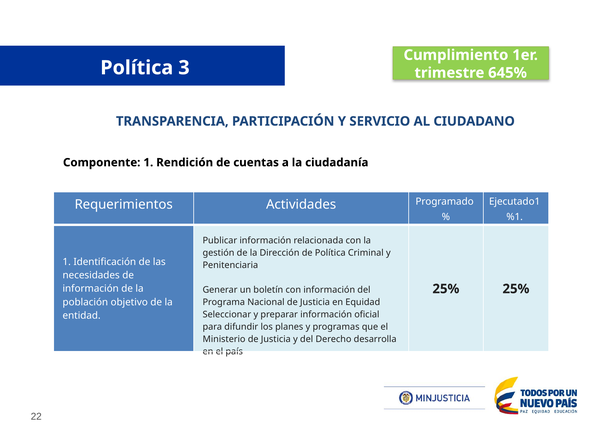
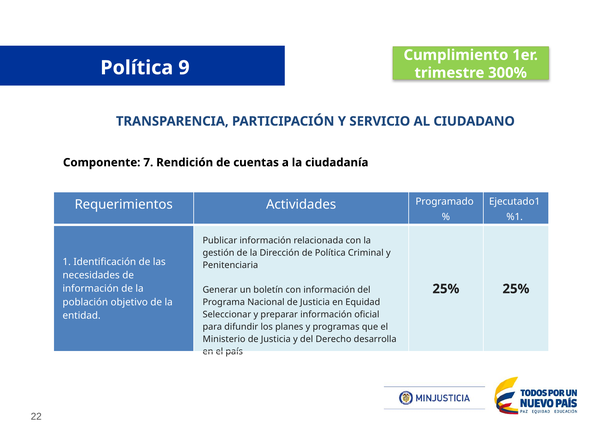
3: 3 -> 9 (184, 68)
645%: 645% -> 300% (508, 73)
Componente 1: 1 -> 7 (148, 162)
